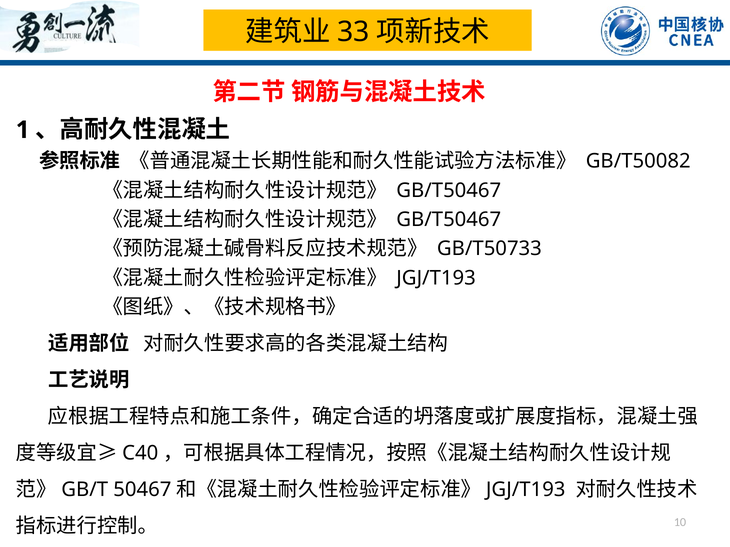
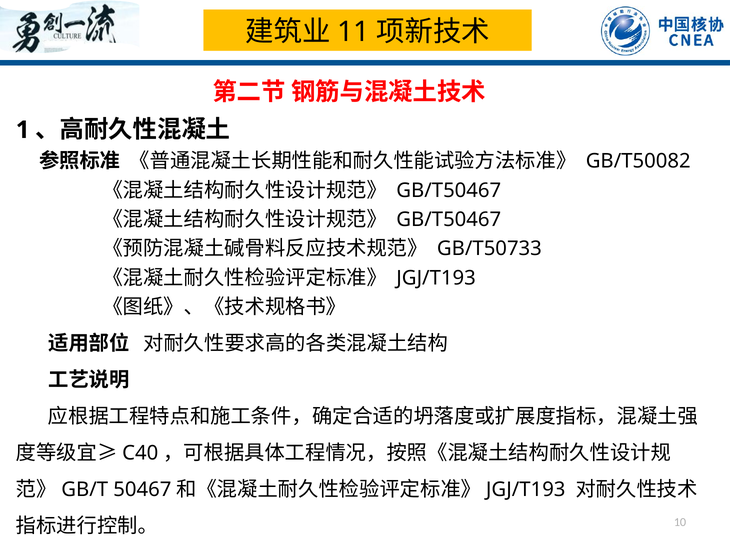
33: 33 -> 11 (353, 32)
